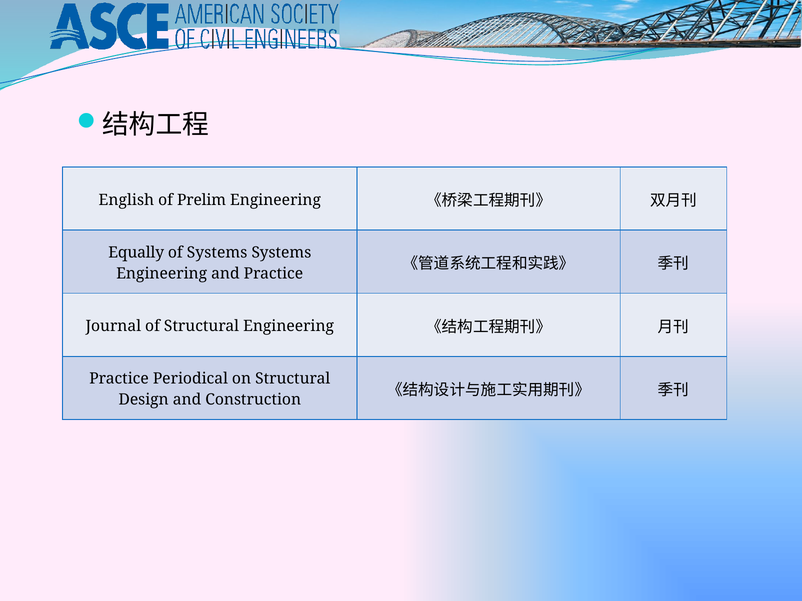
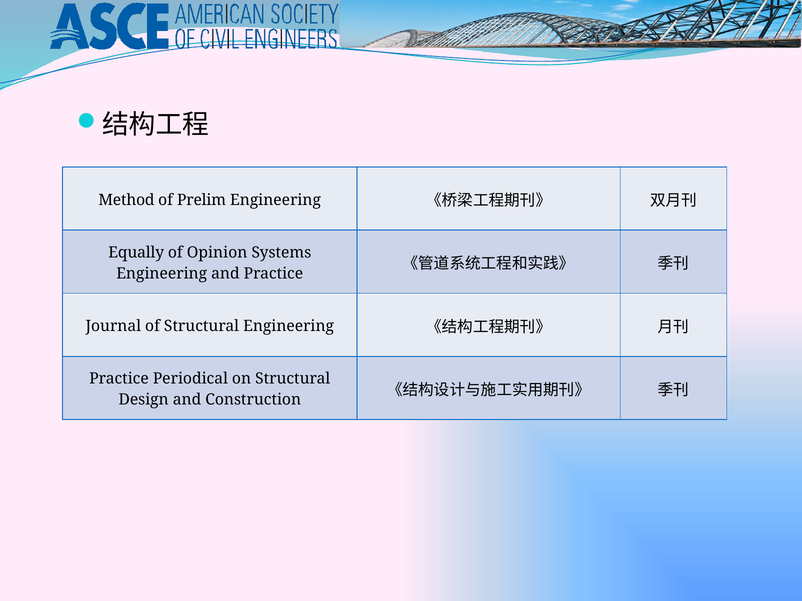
English: English -> Method (126, 200)
of Systems: Systems -> Opinion (217, 253)
